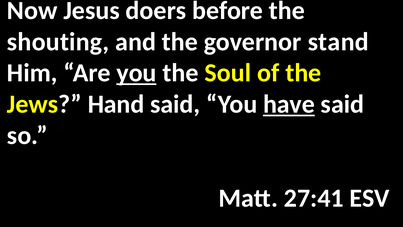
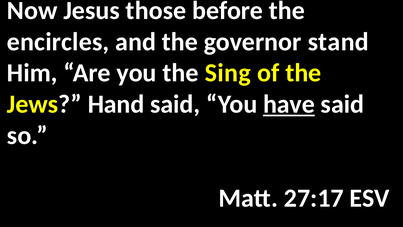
doers: doers -> those (156, 10)
shouting: shouting -> encircles (58, 42)
you underline: present -> none (137, 73)
Soul: Soul -> Sing (228, 73)
27:41: 27:41 -> 27:17 (314, 198)
